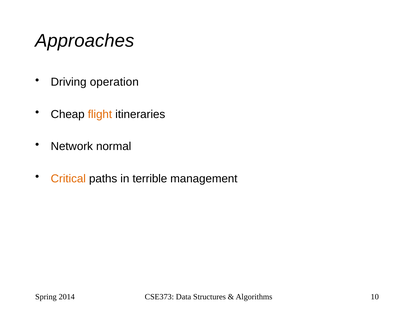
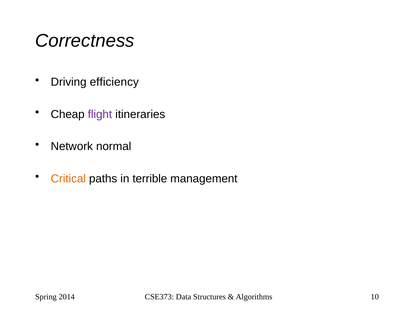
Approaches: Approaches -> Correctness (85, 41)
operation: operation -> efficiency (114, 82)
flight colour: orange -> purple (100, 114)
